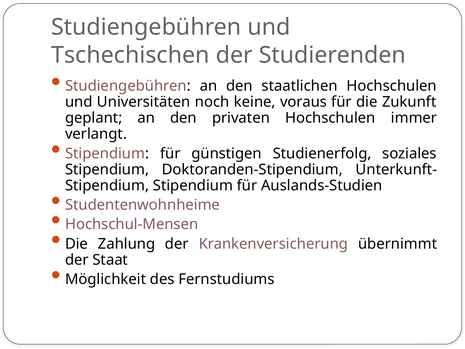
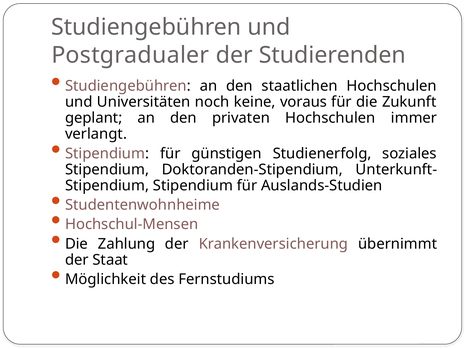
Tschechischen: Tschechischen -> Postgradualer (130, 55)
